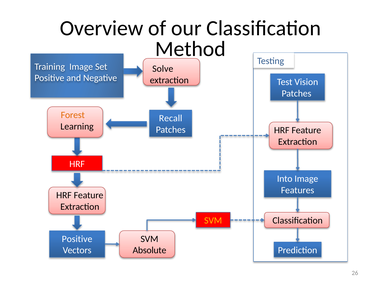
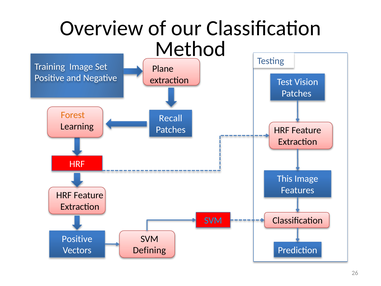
Solve: Solve -> Plane (163, 69)
Into: Into -> This (285, 179)
SVM colour: yellow -> light blue (213, 220)
Absolute: Absolute -> Defining (149, 250)
